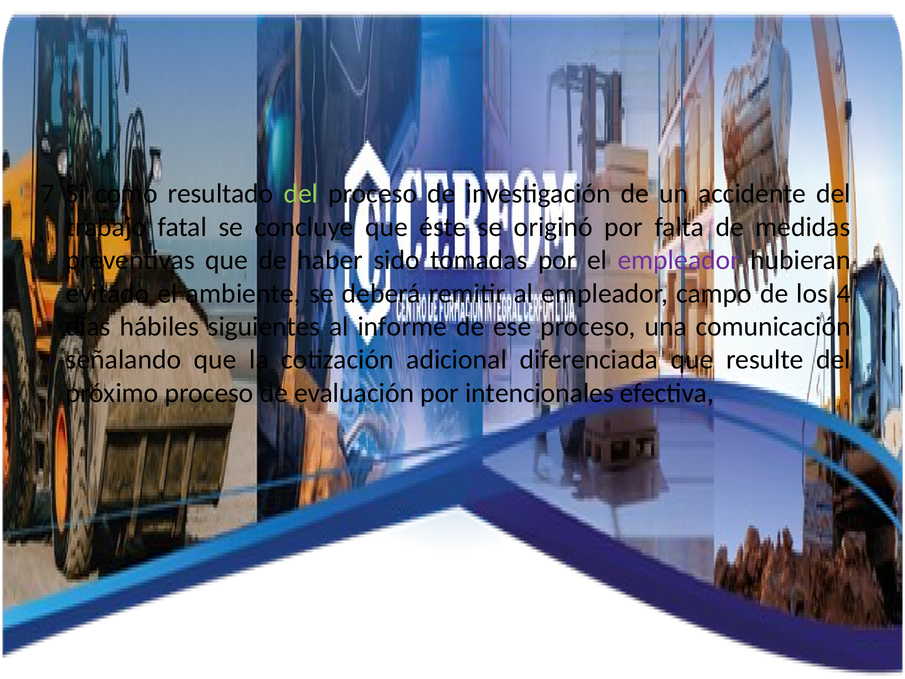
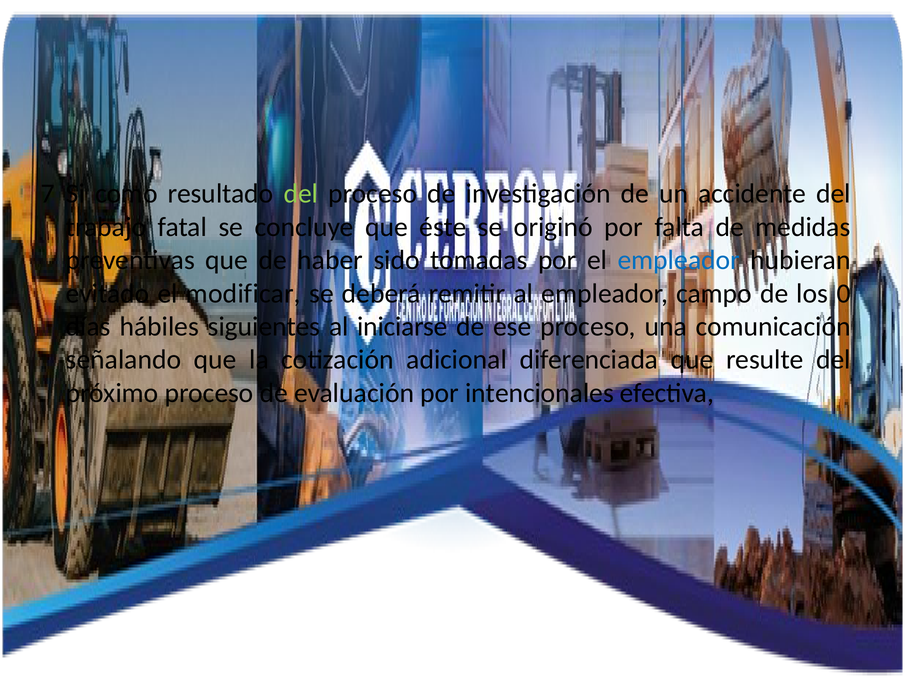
empleador colour: purple -> blue (679, 260)
ambiente: ambiente -> modificar (243, 293)
4: 4 -> 0 (843, 293)
informe: informe -> iniciarse (402, 326)
